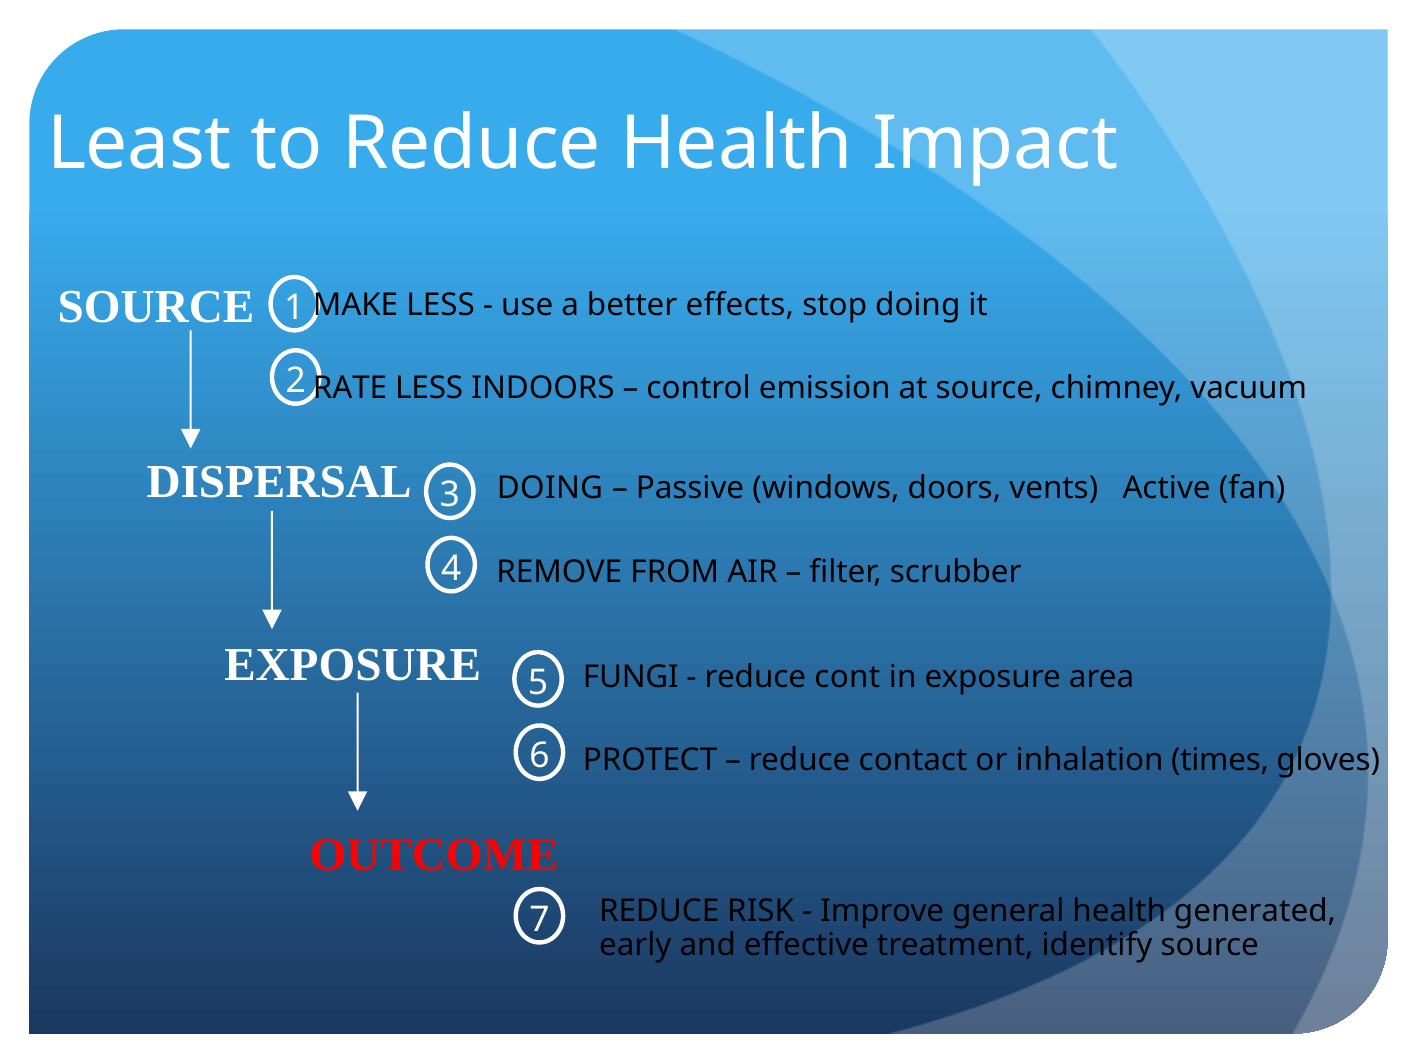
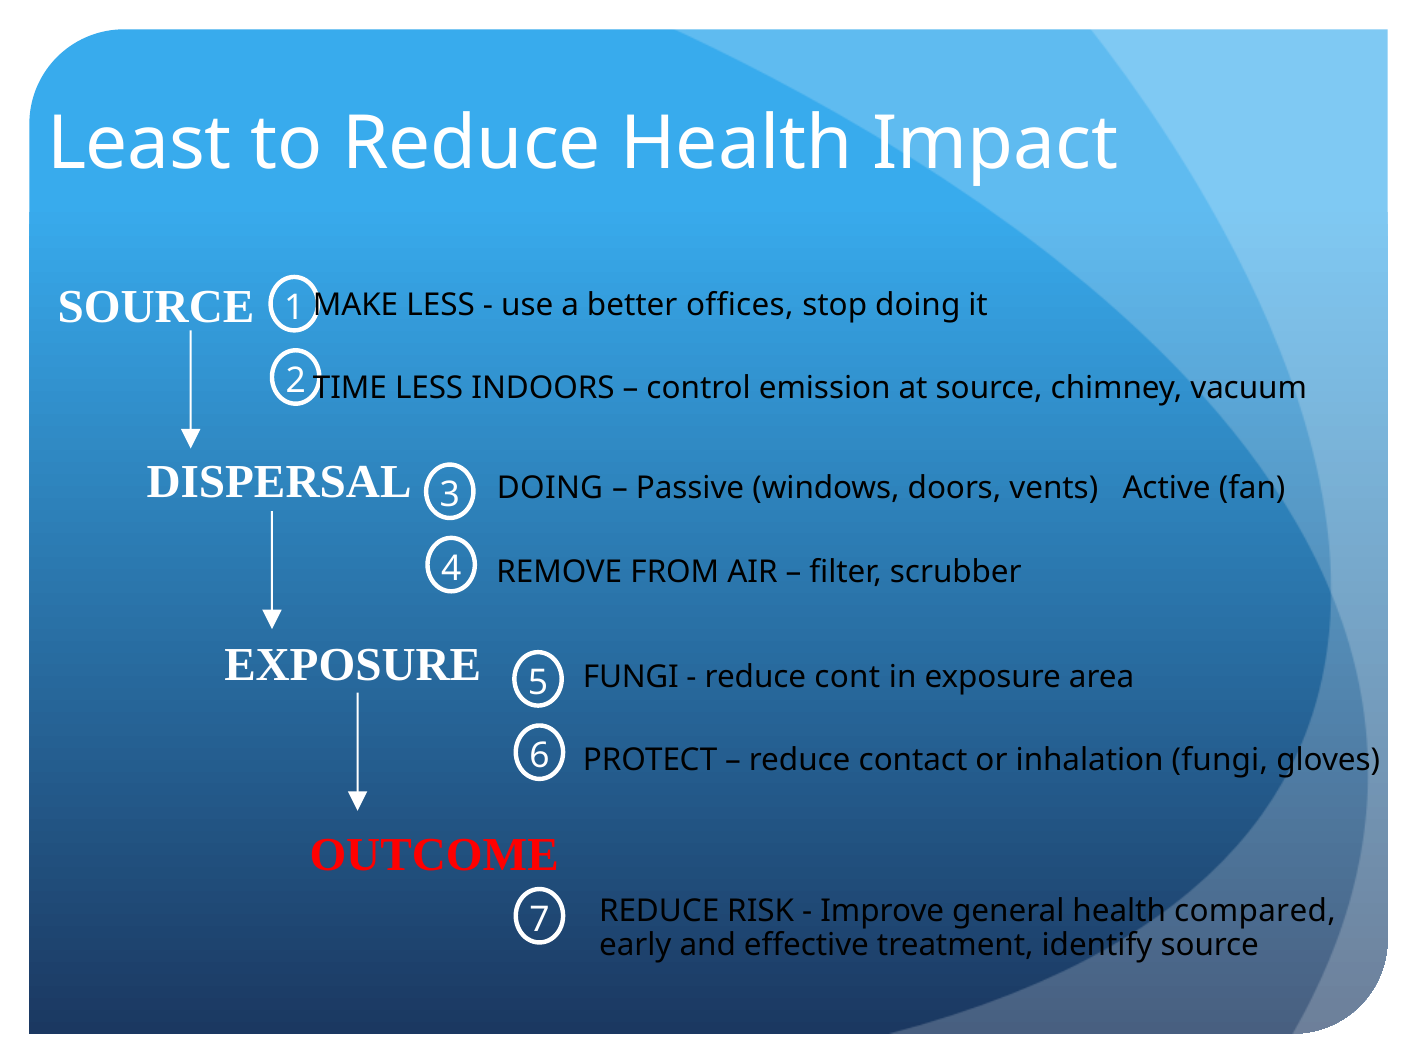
effects: effects -> offices (740, 305)
RATE: RATE -> TIME (350, 388)
inhalation times: times -> fungi (1220, 760)
generated: generated -> compared (1255, 911)
